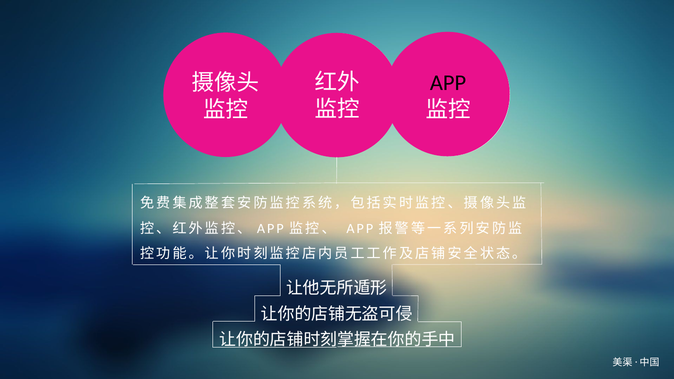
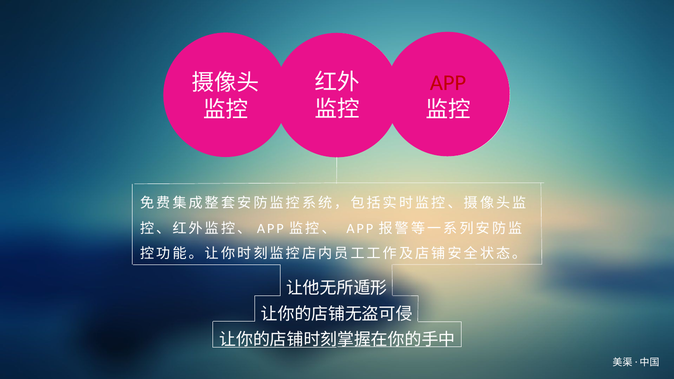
APP colour: black -> red (448, 83)
